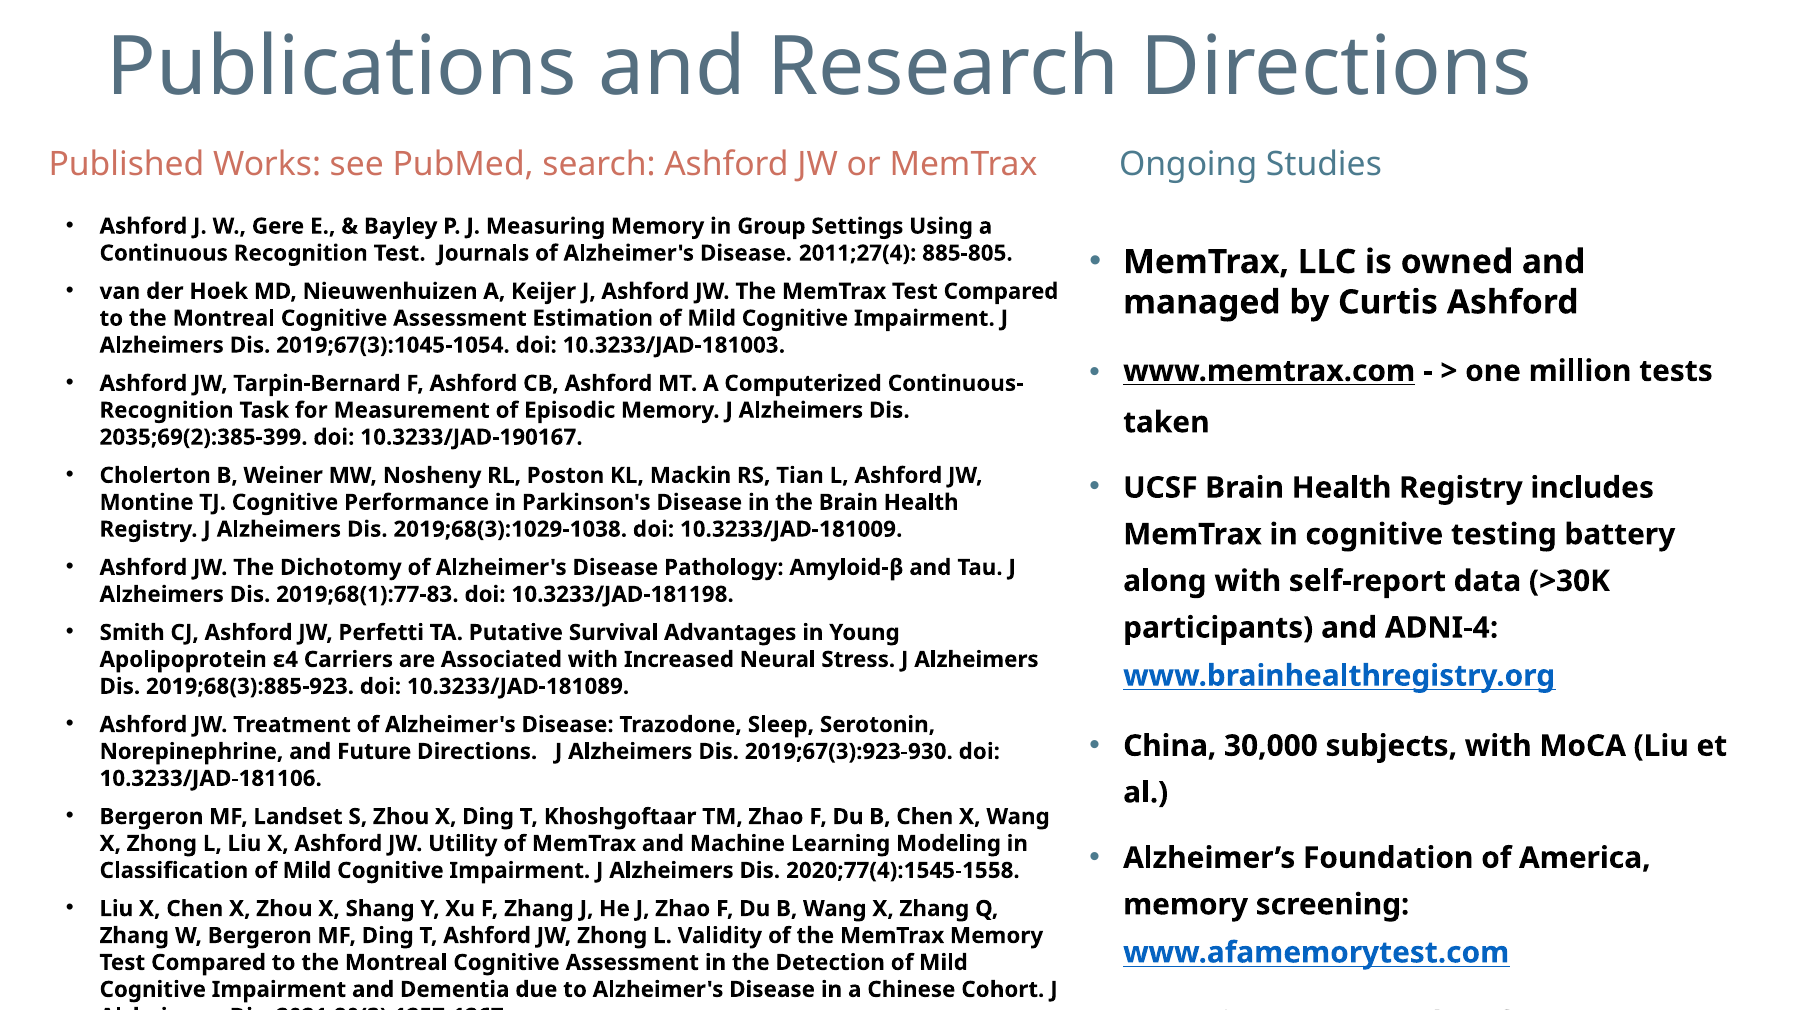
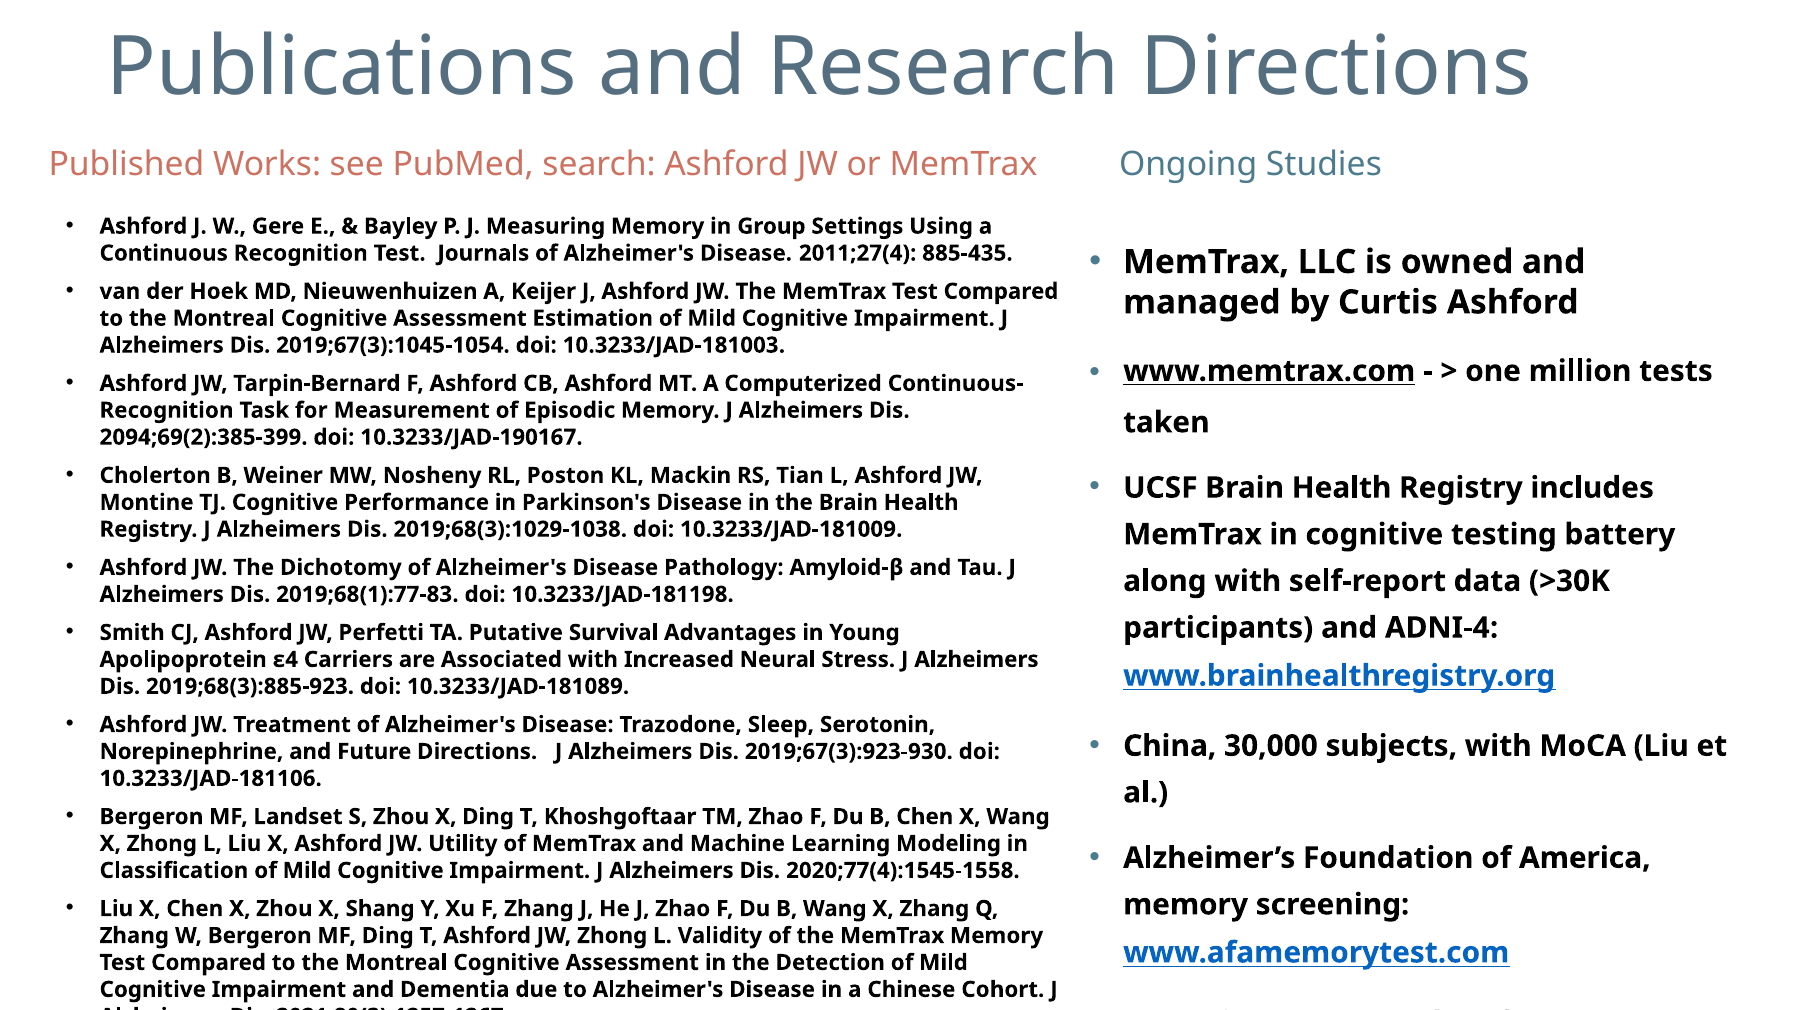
885-805: 885-805 -> 885-435 (967, 253)
2035;69(2):385-399: 2035;69(2):385-399 -> 2094;69(2):385-399 (204, 437)
